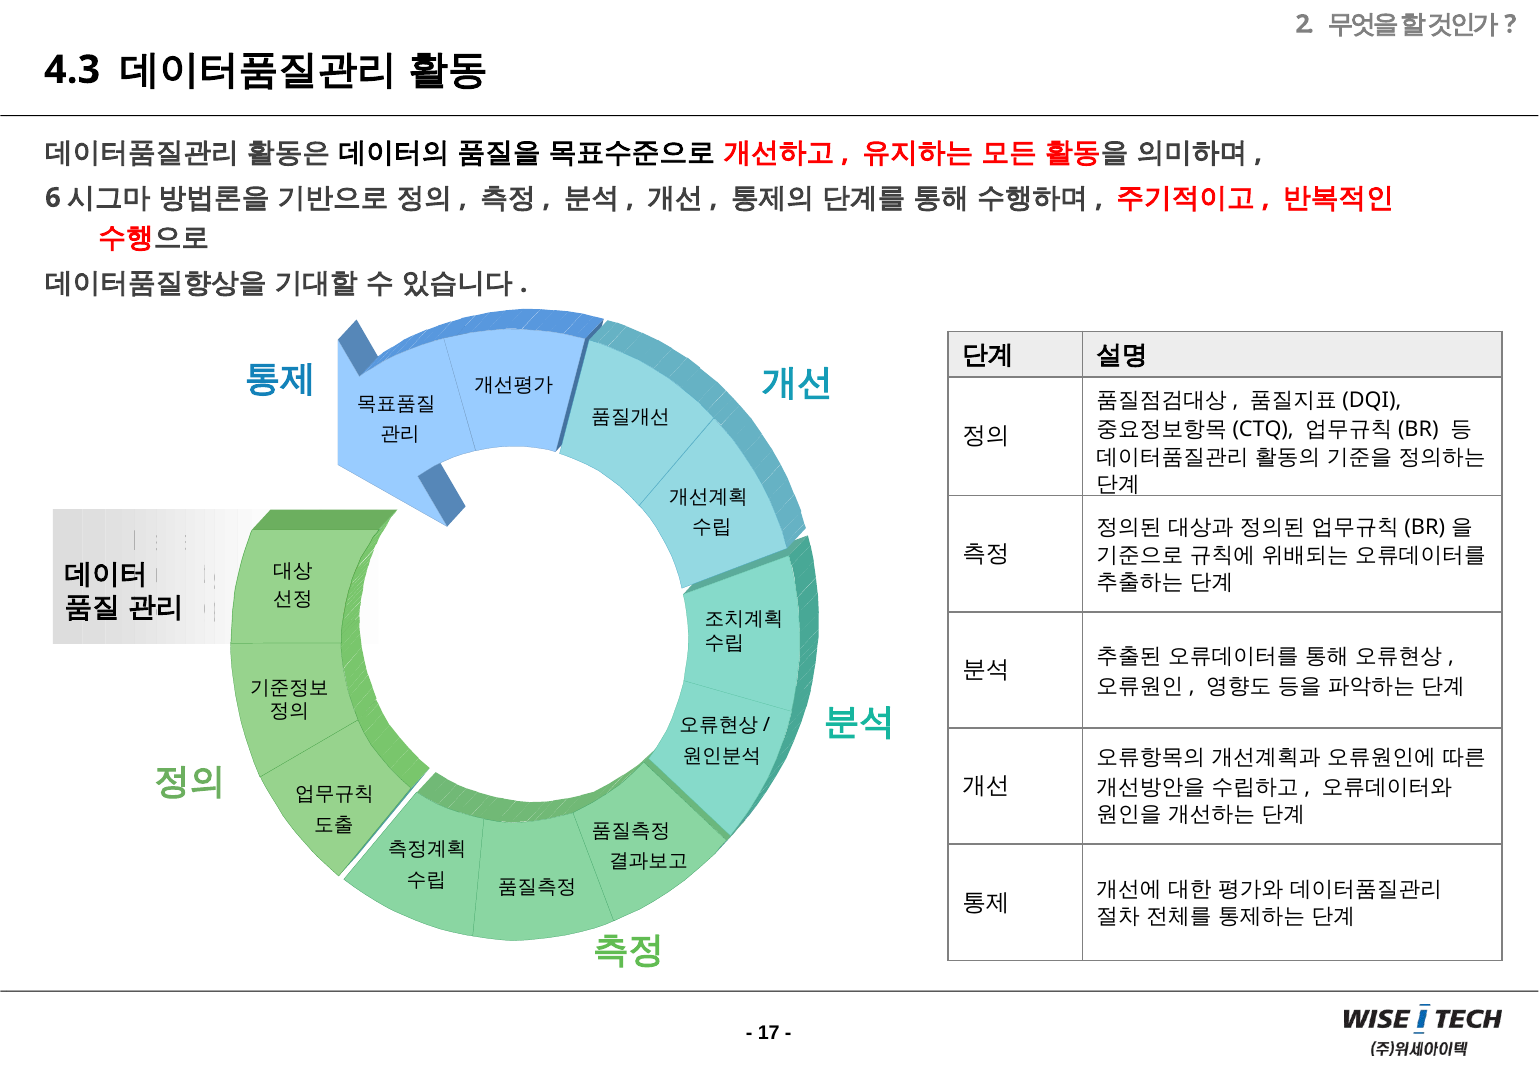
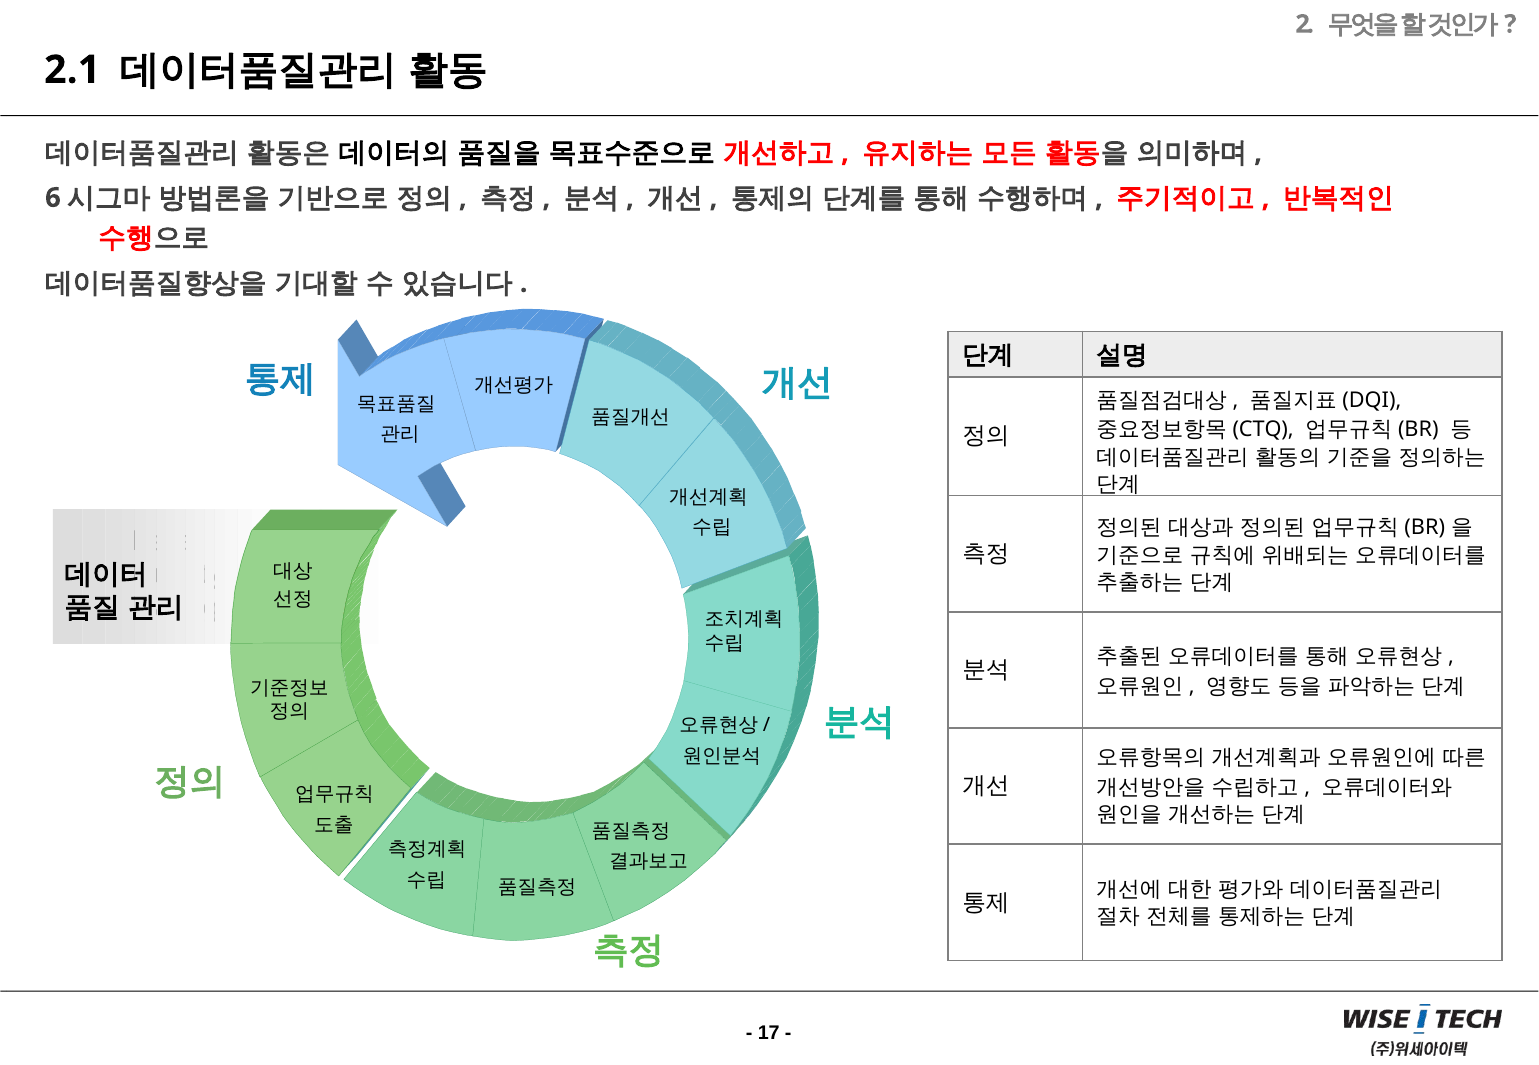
4.3: 4.3 -> 2.1 (72, 70)
